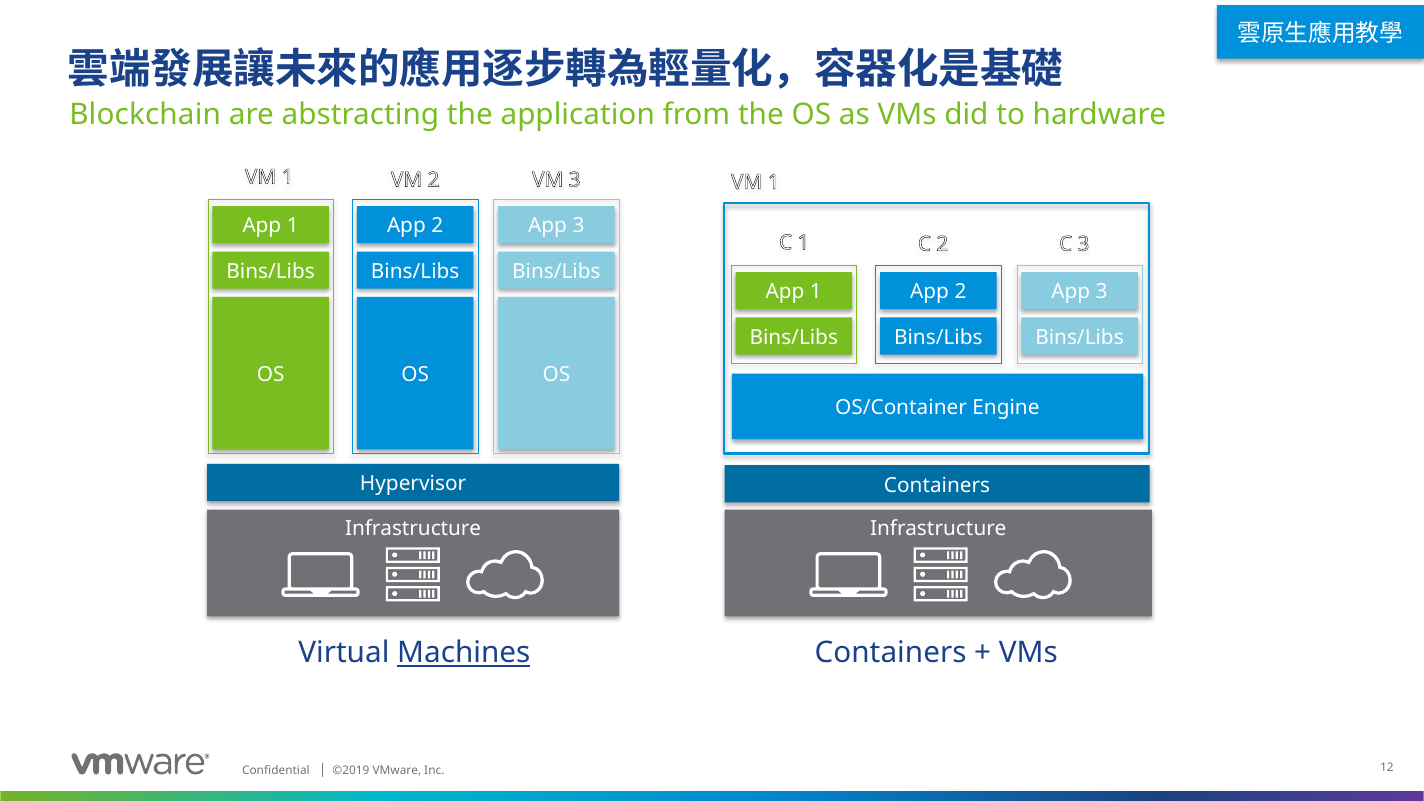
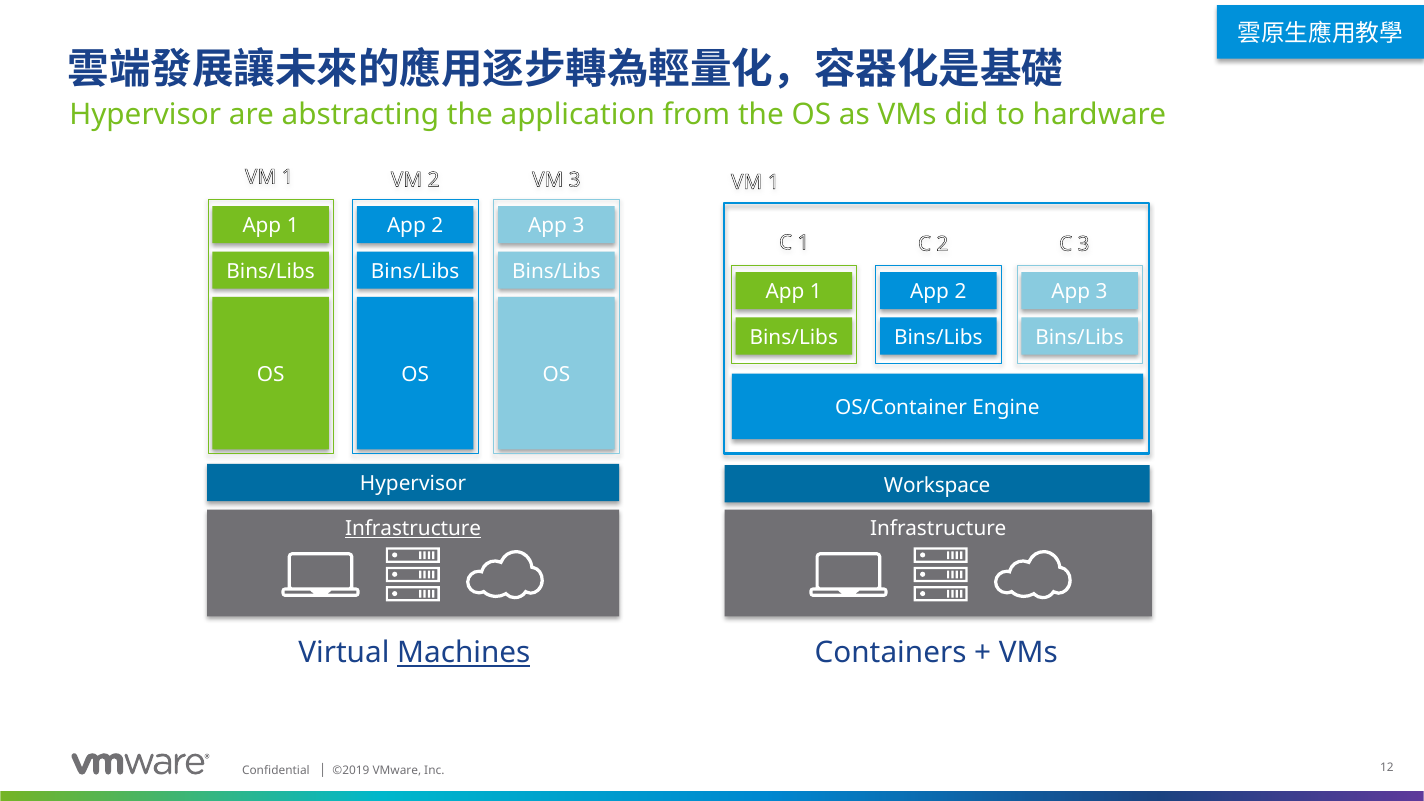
Blockchain: Blockchain -> Hypervisor (145, 115)
Containers: Containers -> Workspace (937, 485)
Infrastructure underline: none -> present (413, 529)
